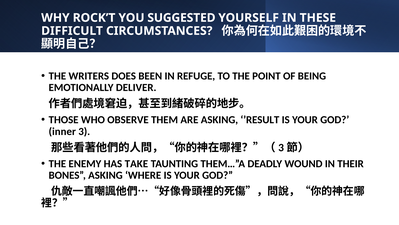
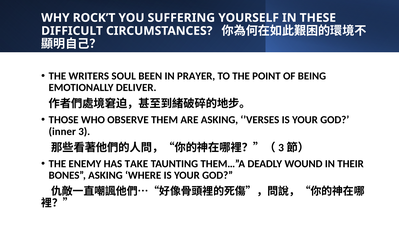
SUGGESTED: SUGGESTED -> SUFFERING (181, 18)
DOES: DOES -> SOUL (124, 76)
REFUGE: REFUGE -> PRAYER (196, 76)
’RESULT: ’RESULT -> ’VERSES (260, 120)
